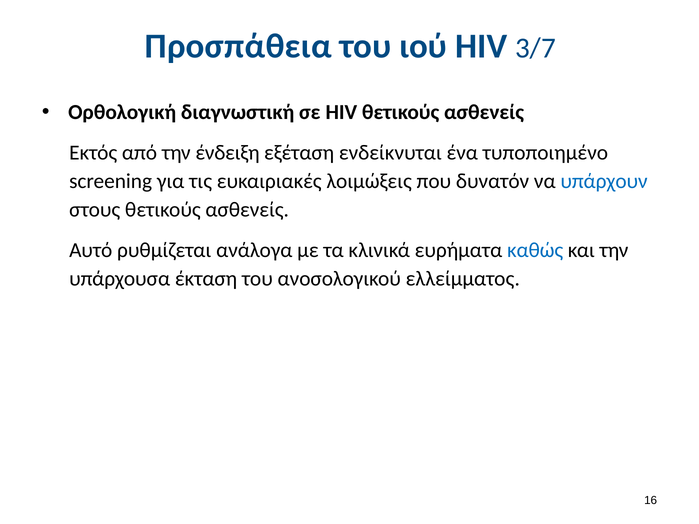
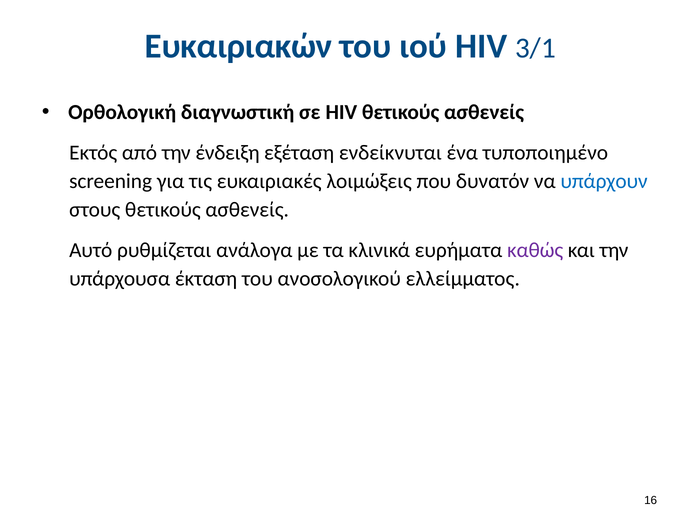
Προσπάθεια: Προσπάθεια -> Ευκαιριακών (239, 46)
3/7: 3/7 -> 3/1 (535, 48)
καθώς colour: blue -> purple (535, 250)
